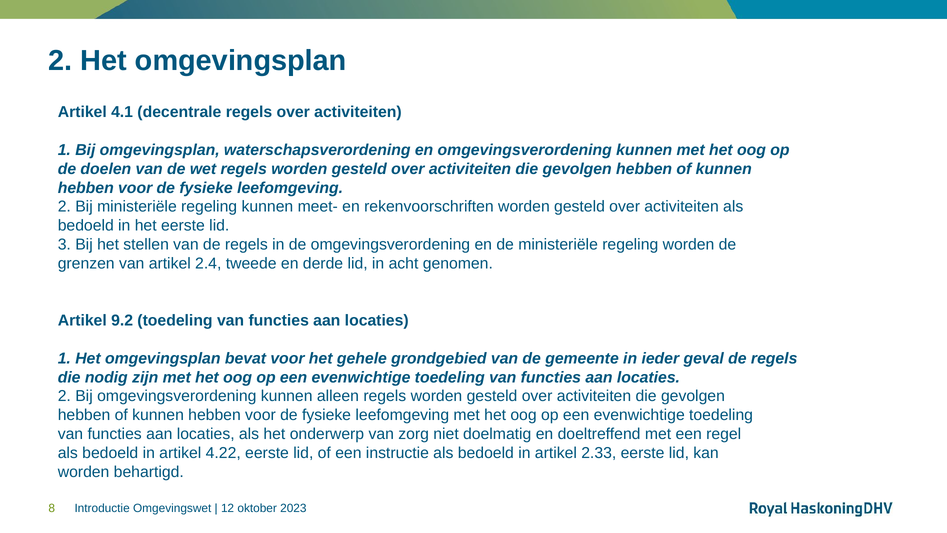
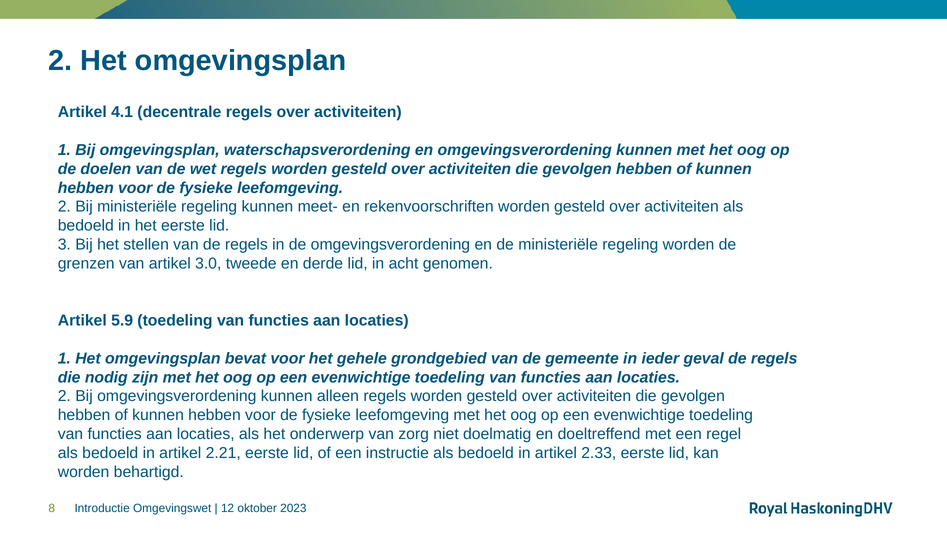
2.4: 2.4 -> 3.0 (208, 263)
9.2: 9.2 -> 5.9 (122, 320)
4.22: 4.22 -> 2.21 (223, 453)
